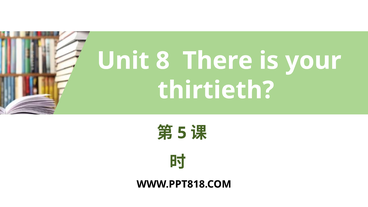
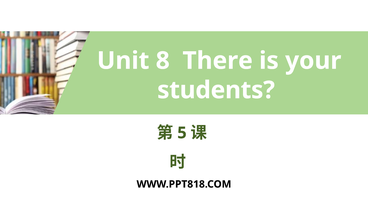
thirtieth: thirtieth -> students (216, 90)
